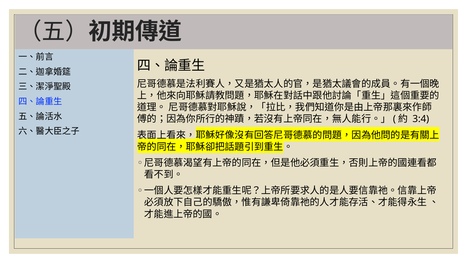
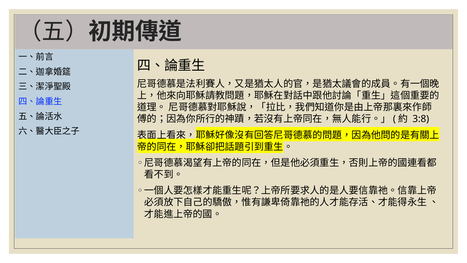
3:4: 3:4 -> 3:8 (421, 119)
